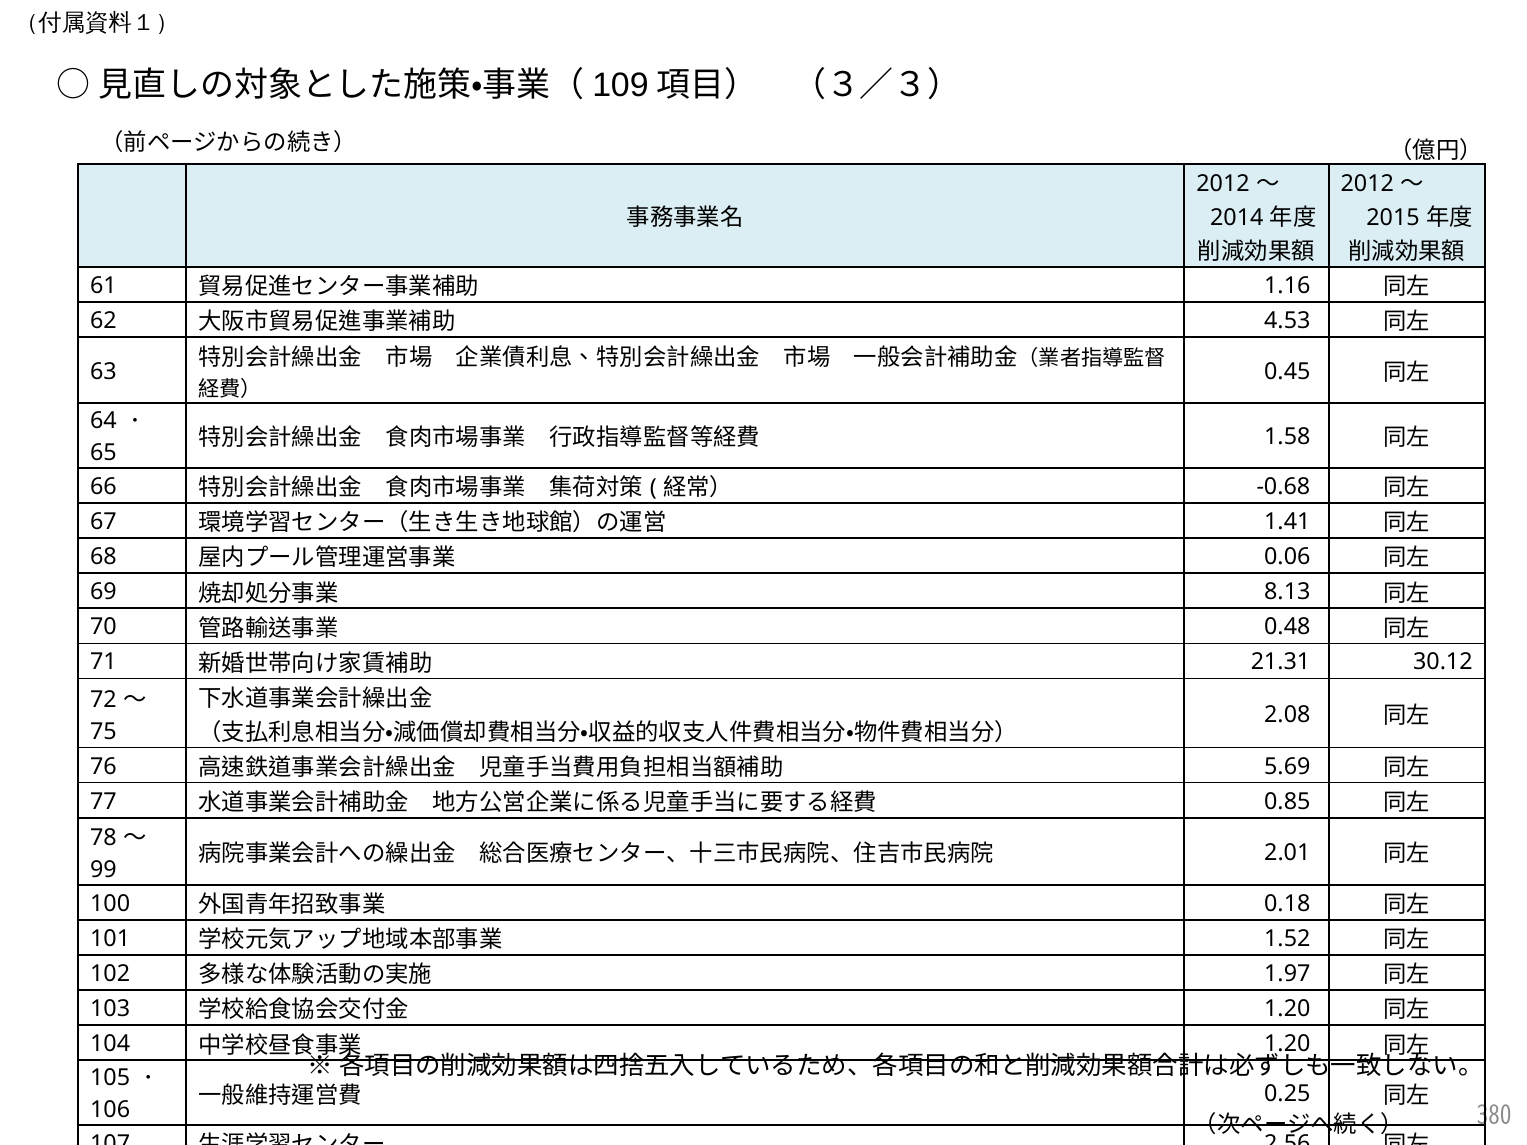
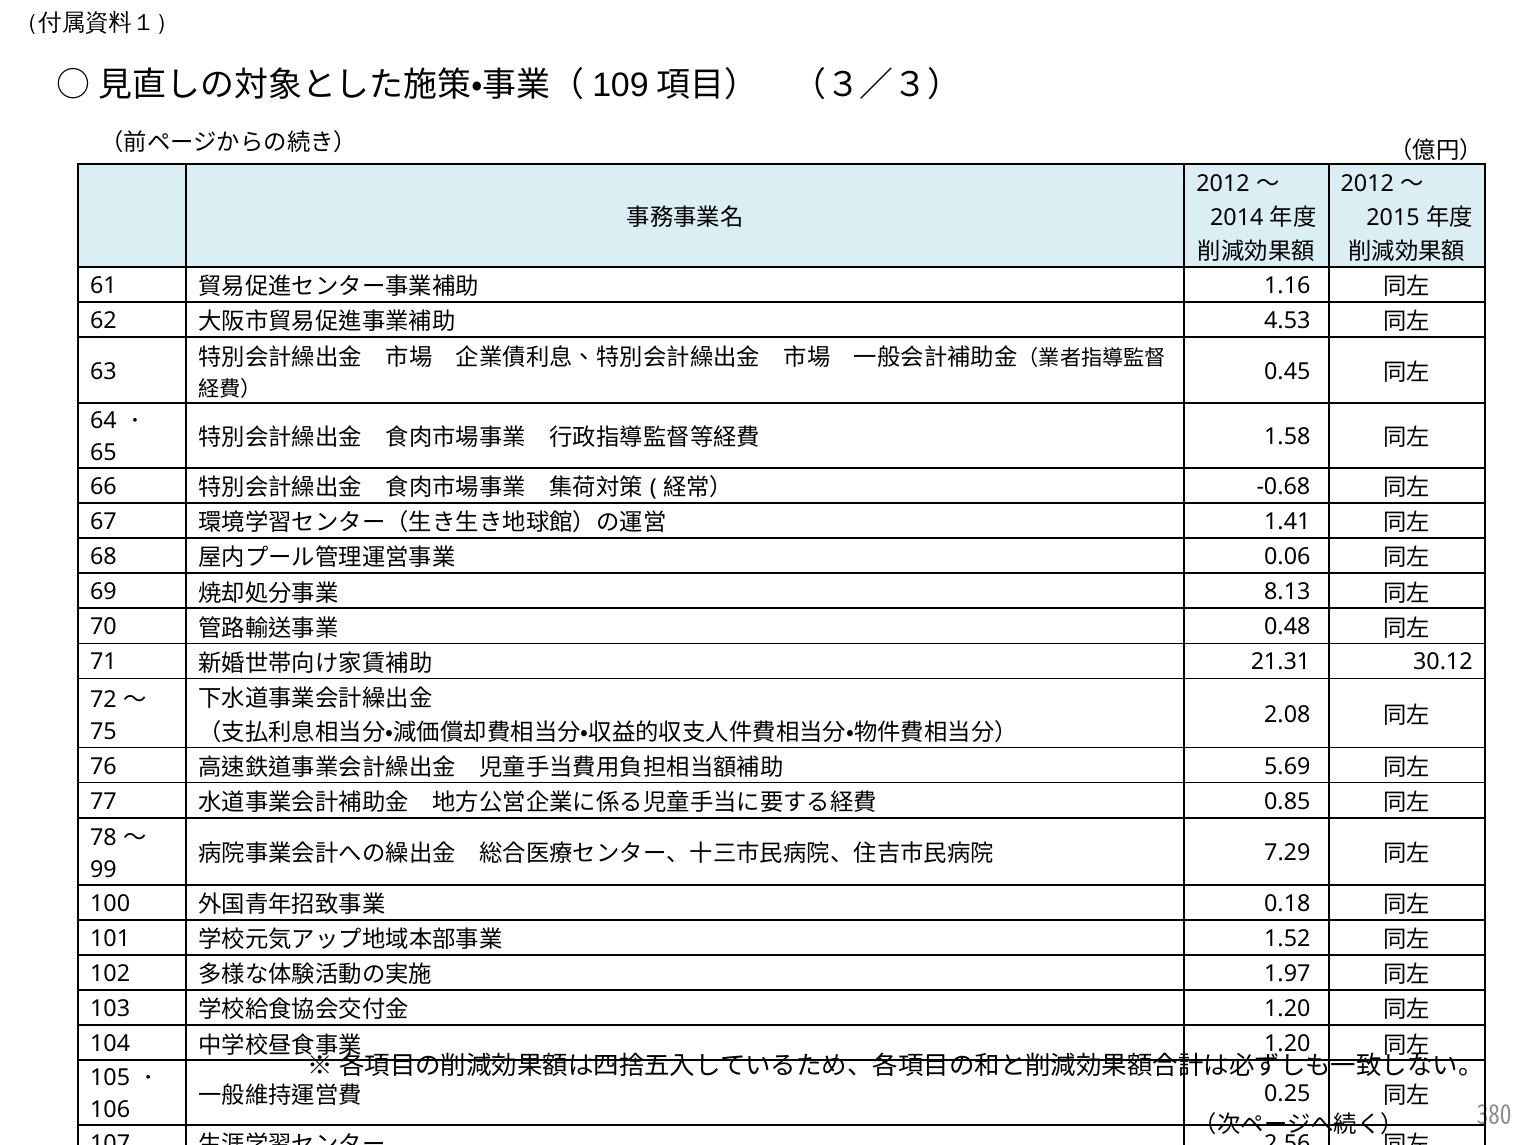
2.01: 2.01 -> 7.29 (1287, 853)
